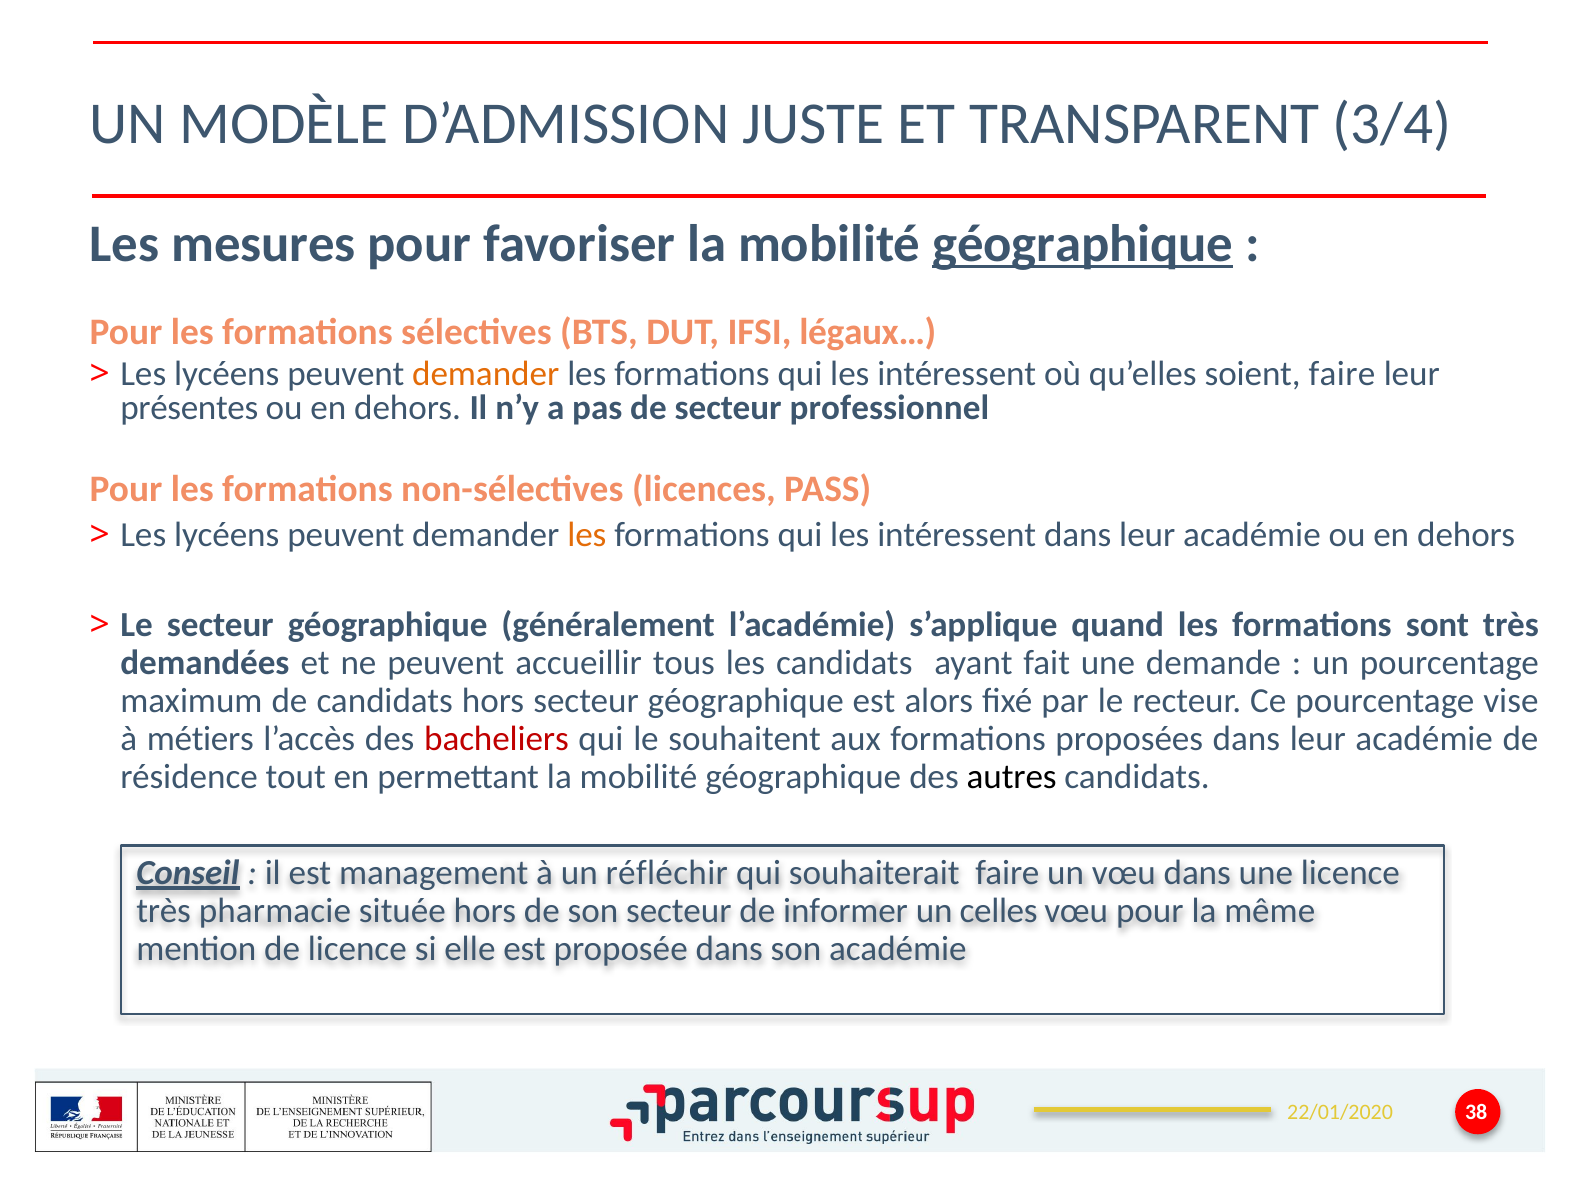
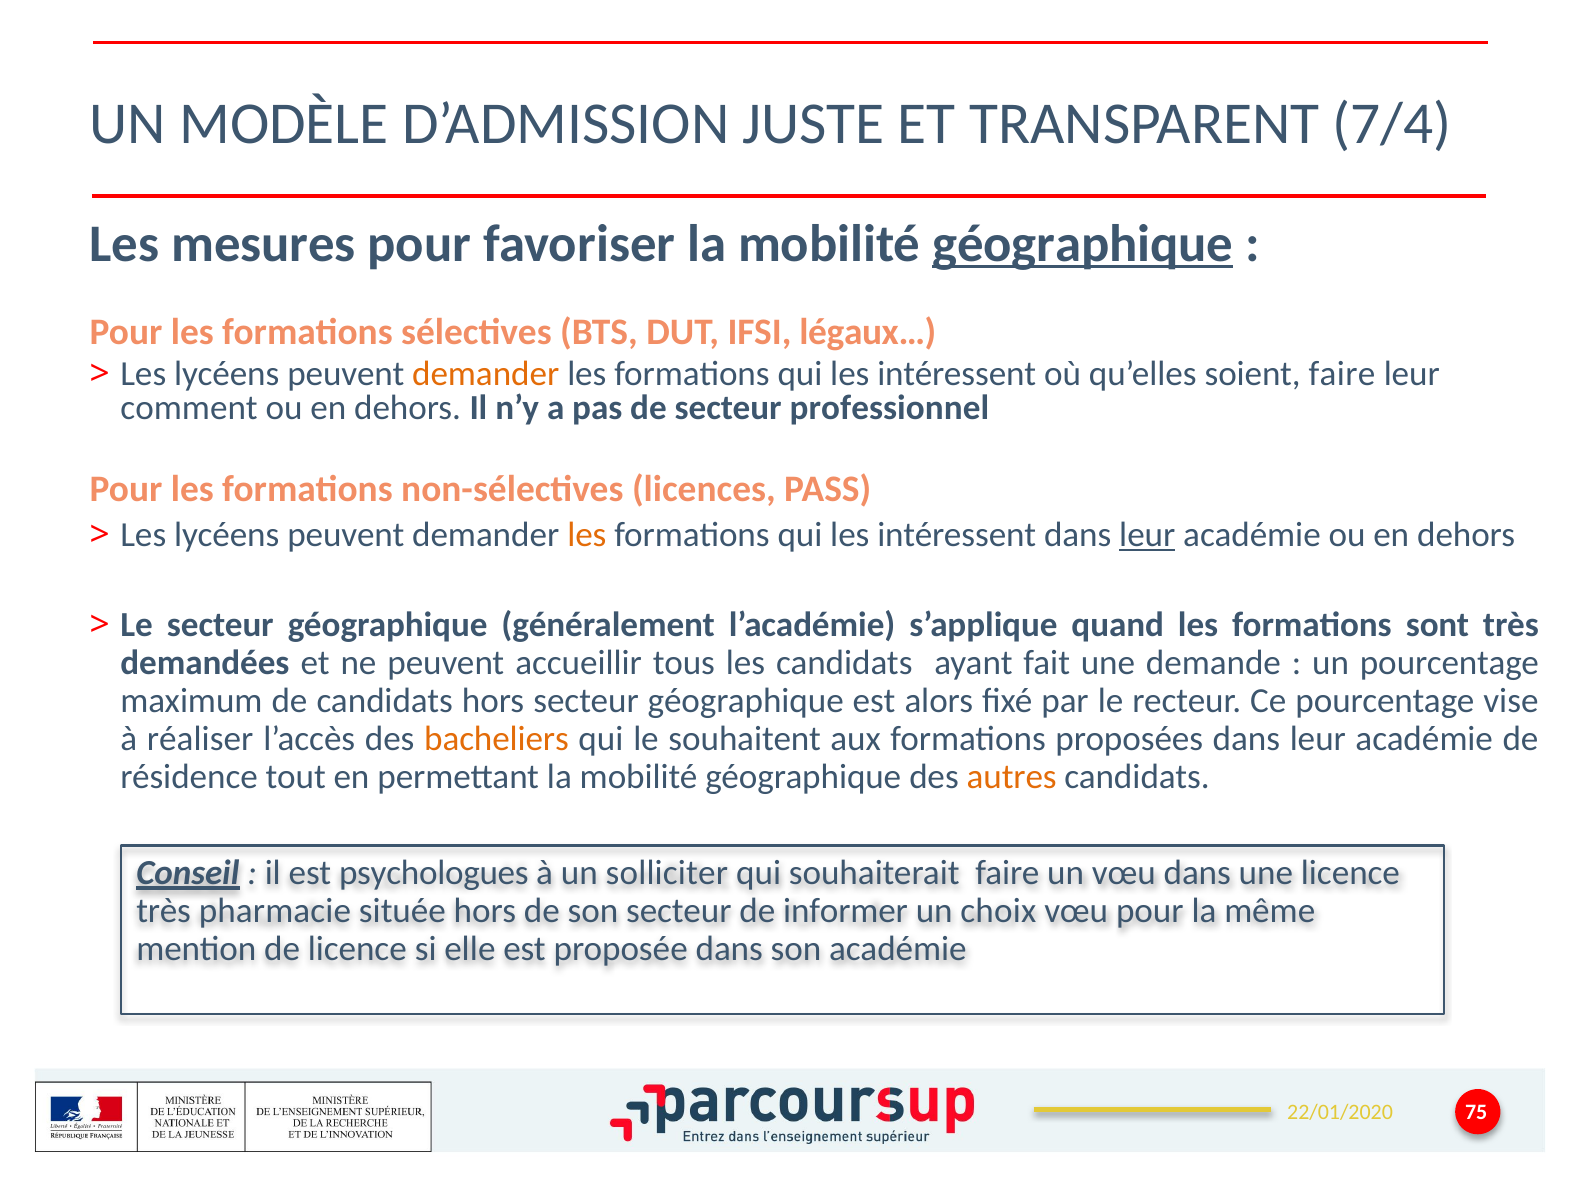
3/4: 3/4 -> 7/4 (1392, 124)
présentes: présentes -> comment (189, 408)
leur underline: none -> present (1147, 535)
métiers: métiers -> réaliser (200, 739)
bacheliers colour: red -> orange (497, 739)
autres colour: black -> orange (1012, 777)
management: management -> psychologues (434, 873)
réfléchir: réfléchir -> solliciter (667, 873)
celles: celles -> choix (998, 911)
38: 38 -> 75 (1476, 1112)
